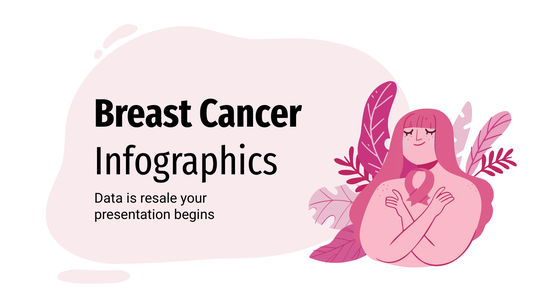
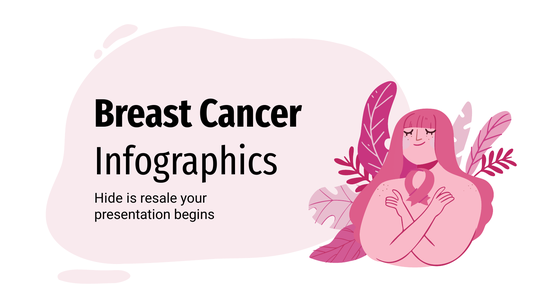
Data: Data -> Hide (109, 198)
